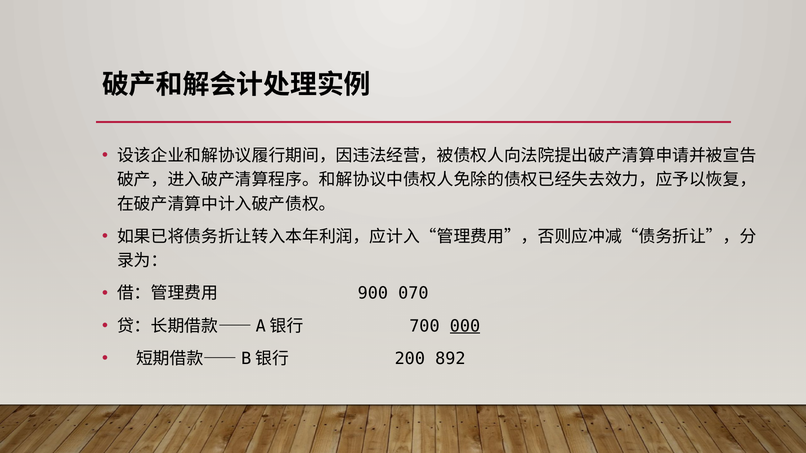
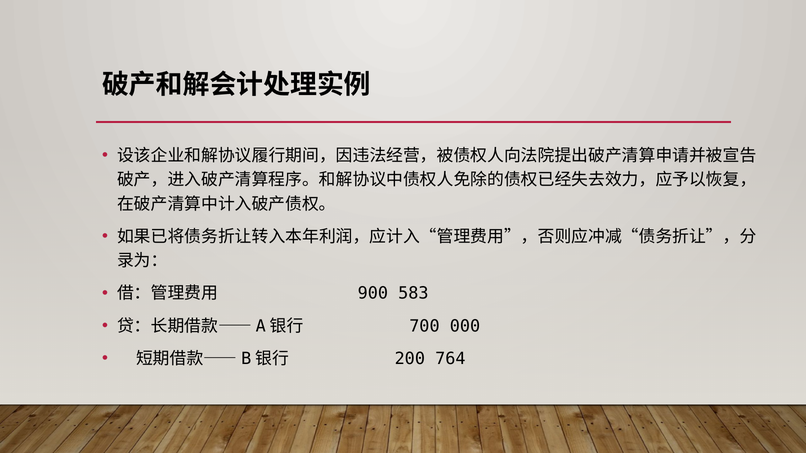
070: 070 -> 583 (413, 294)
000 underline: present -> none (465, 326)
892: 892 -> 764 (450, 359)
